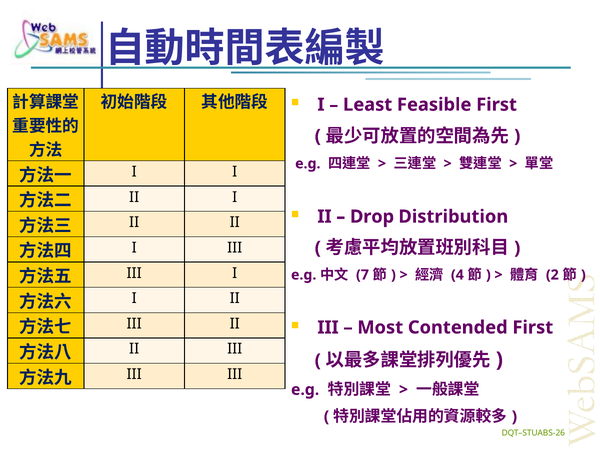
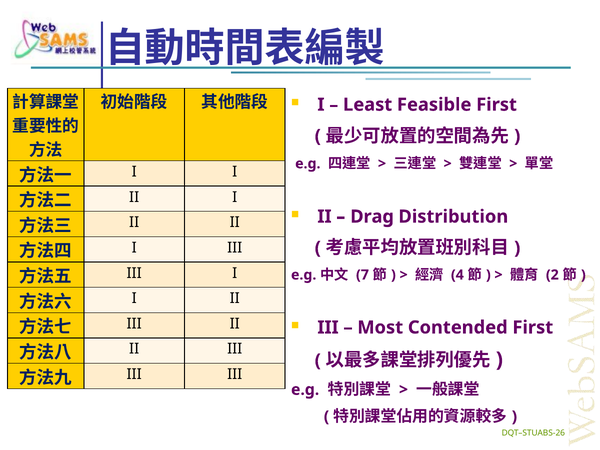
Drop: Drop -> Drag (372, 217)
